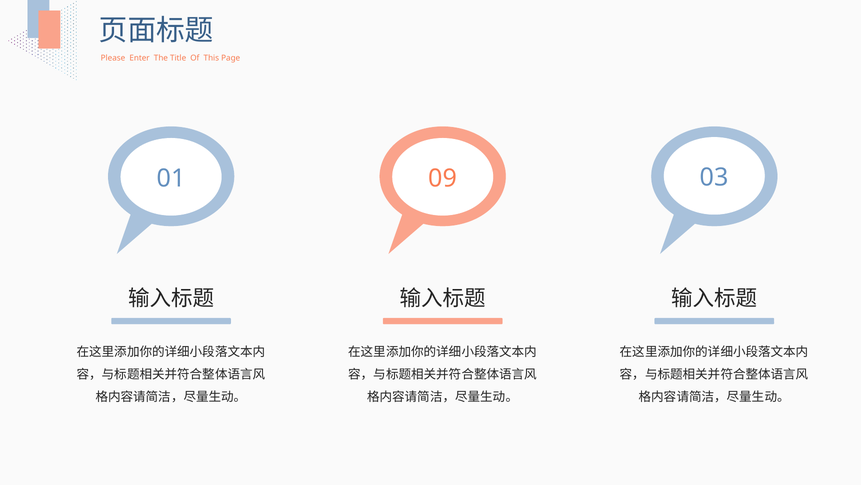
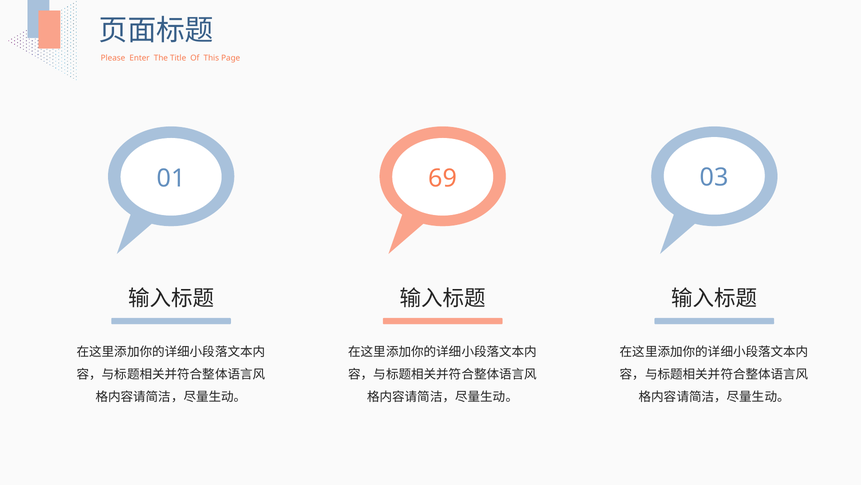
09: 09 -> 69 (443, 178)
